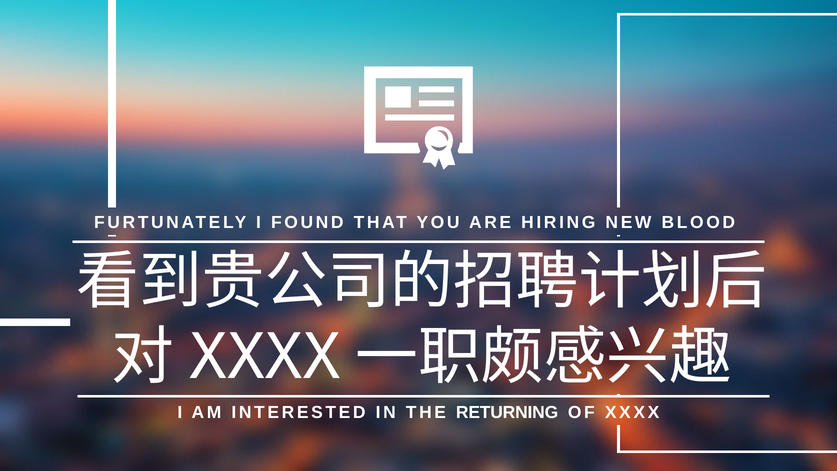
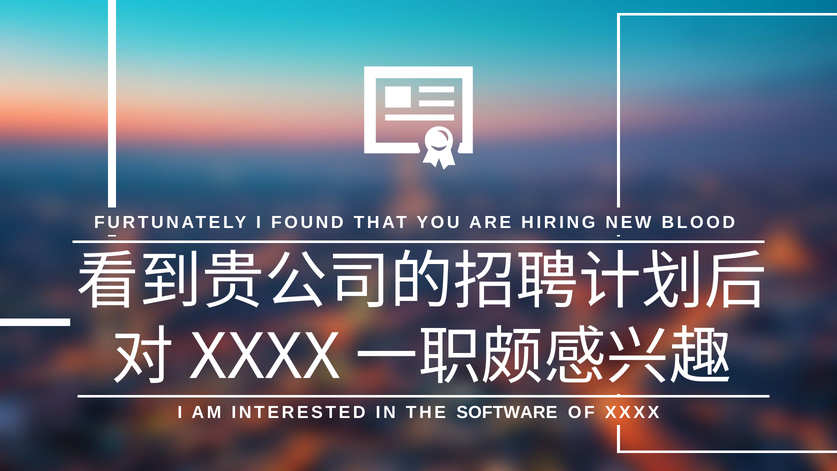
RETURNING: RETURNING -> SOFTWARE (507, 412)
